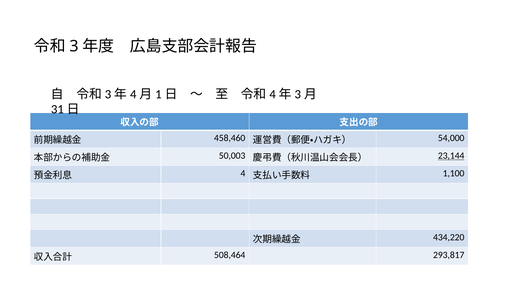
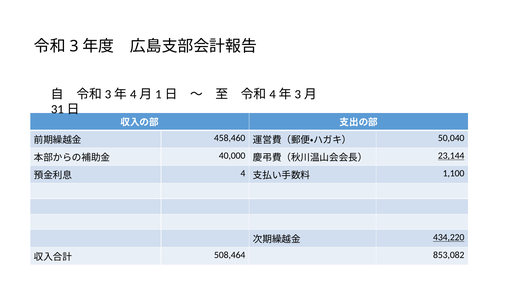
54,000: 54,000 -> 50,040 (451, 138)
50,003: 50,003 -> 40,000 (232, 156)
434,220 underline: none -> present (449, 237)
293,817: 293,817 -> 853,082 (449, 255)
